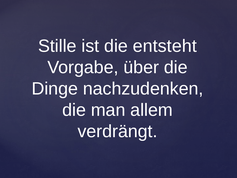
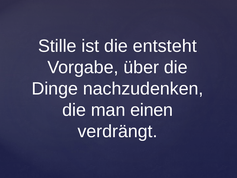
allem: allem -> einen (152, 110)
